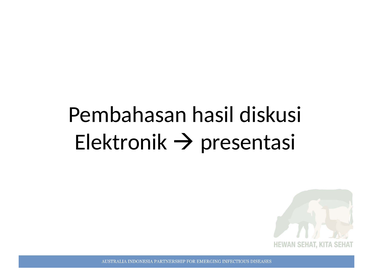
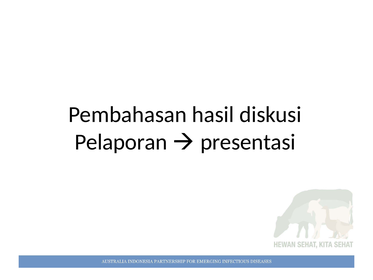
Elektronik: Elektronik -> Pelaporan (121, 142)
